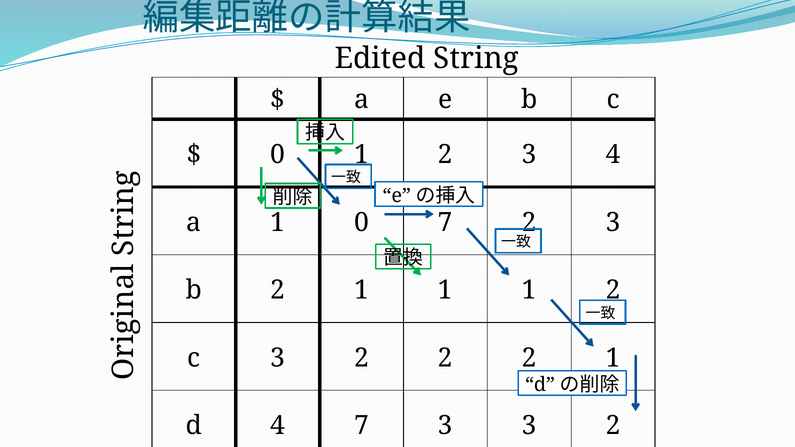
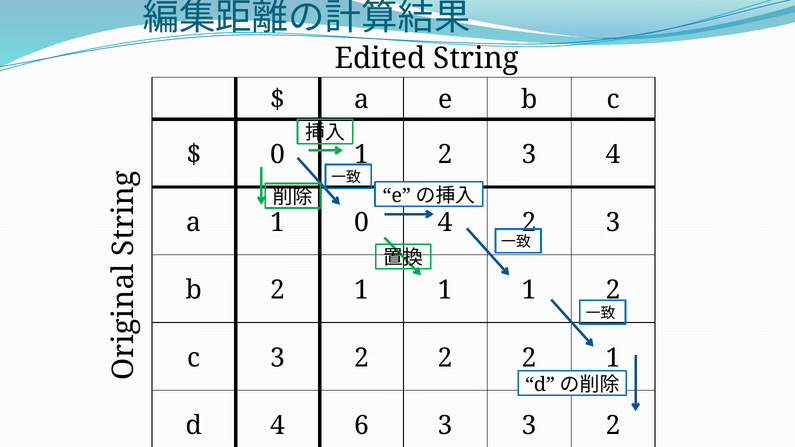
0 7: 7 -> 4 (445, 222)
4 7: 7 -> 6 (362, 426)
